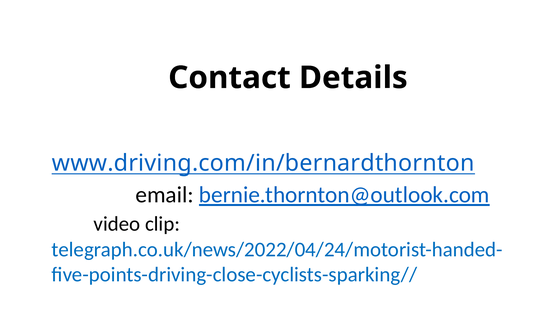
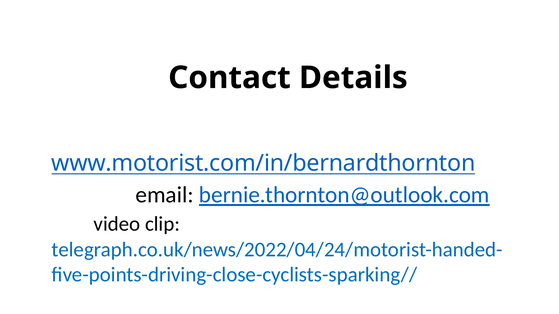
www.driving.com/in/bernardthornton: www.driving.com/in/bernardthornton -> www.motorist.com/in/bernardthornton (263, 163)
